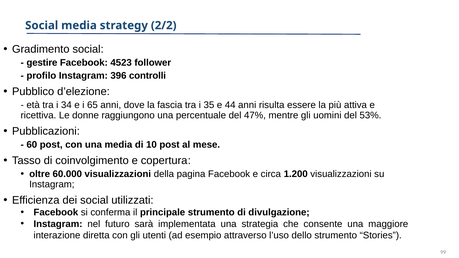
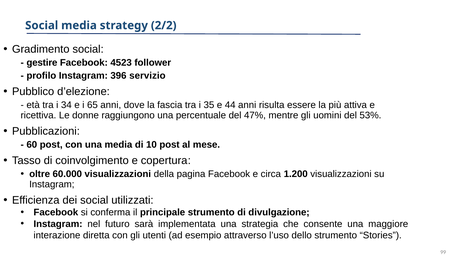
controlli: controlli -> servizio (147, 76)
